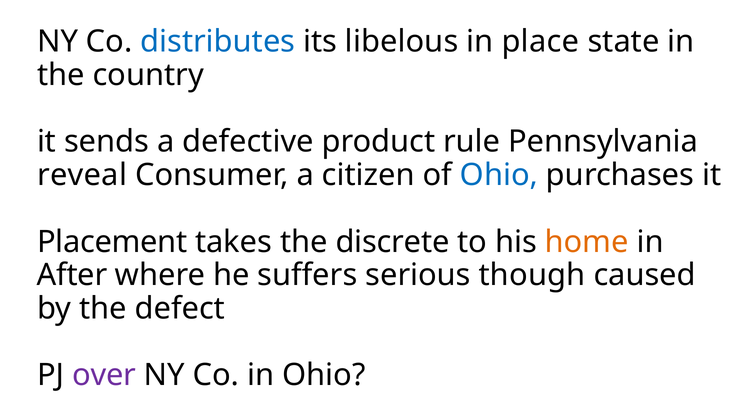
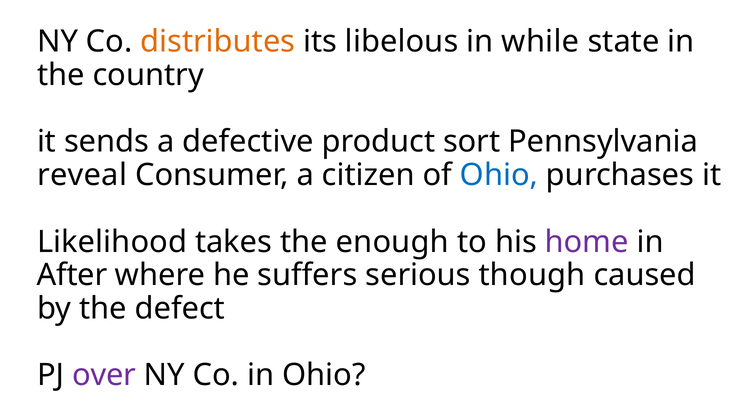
distributes colour: blue -> orange (218, 42)
place: place -> while (540, 42)
rule: rule -> sort (472, 142)
Placement: Placement -> Likelihood (112, 242)
discrete: discrete -> enough (392, 242)
home colour: orange -> purple (587, 242)
